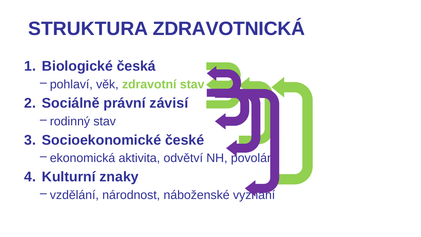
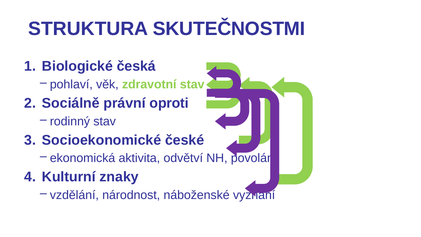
ZDRAVOTNICKÁ: ZDRAVOTNICKÁ -> SKUTEČNOSTMI (229, 29)
závisí: závisí -> oproti (169, 103)
